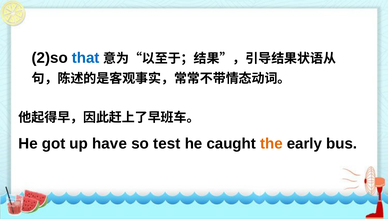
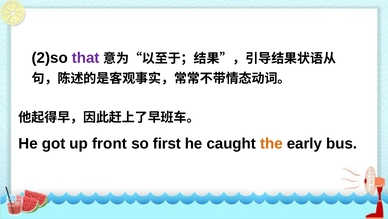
that colour: blue -> purple (86, 58)
have: have -> front (109, 143)
test: test -> first (167, 143)
